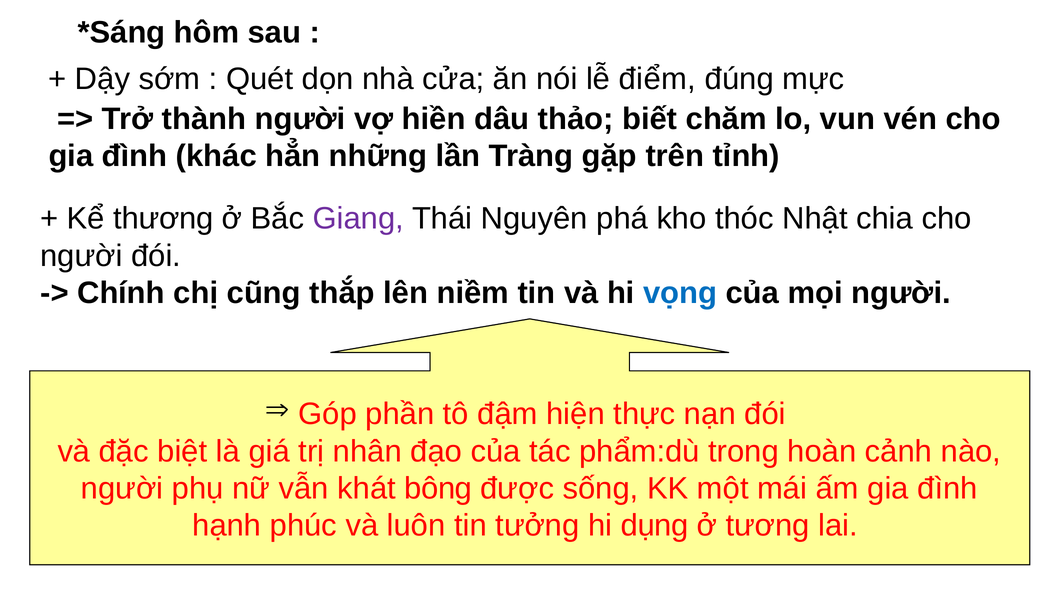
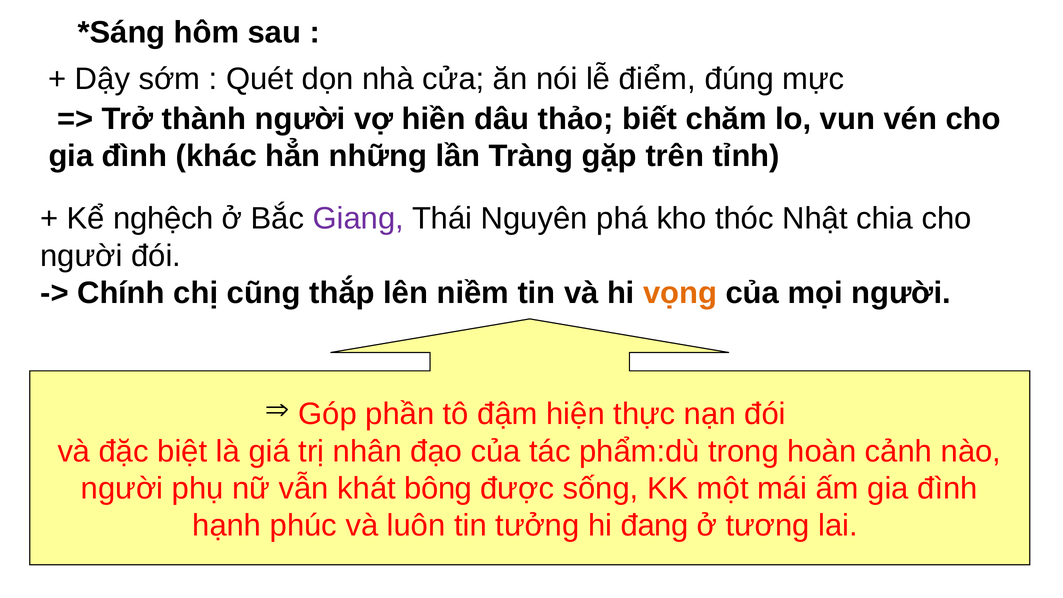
thương: thương -> nghệch (163, 219)
vọng colour: blue -> orange (680, 293)
dụng: dụng -> đang (655, 526)
